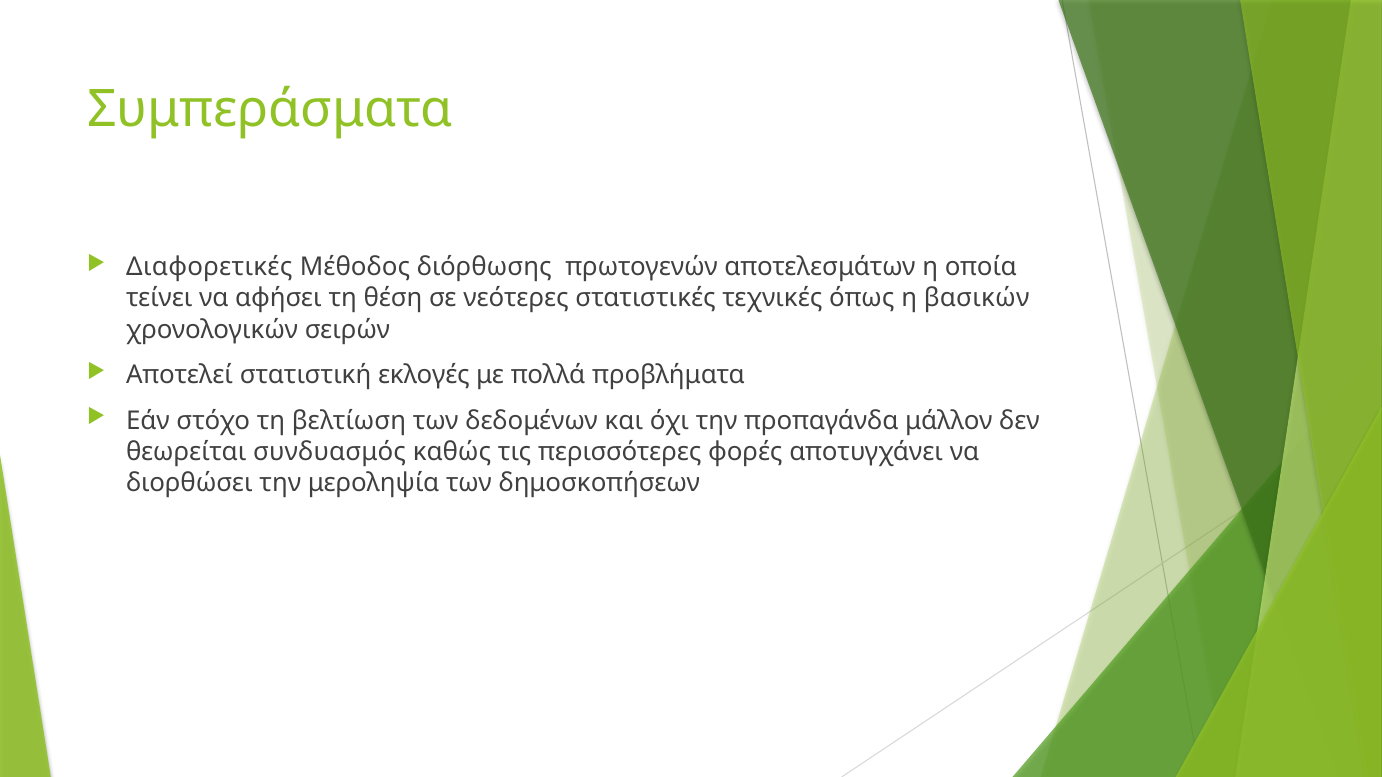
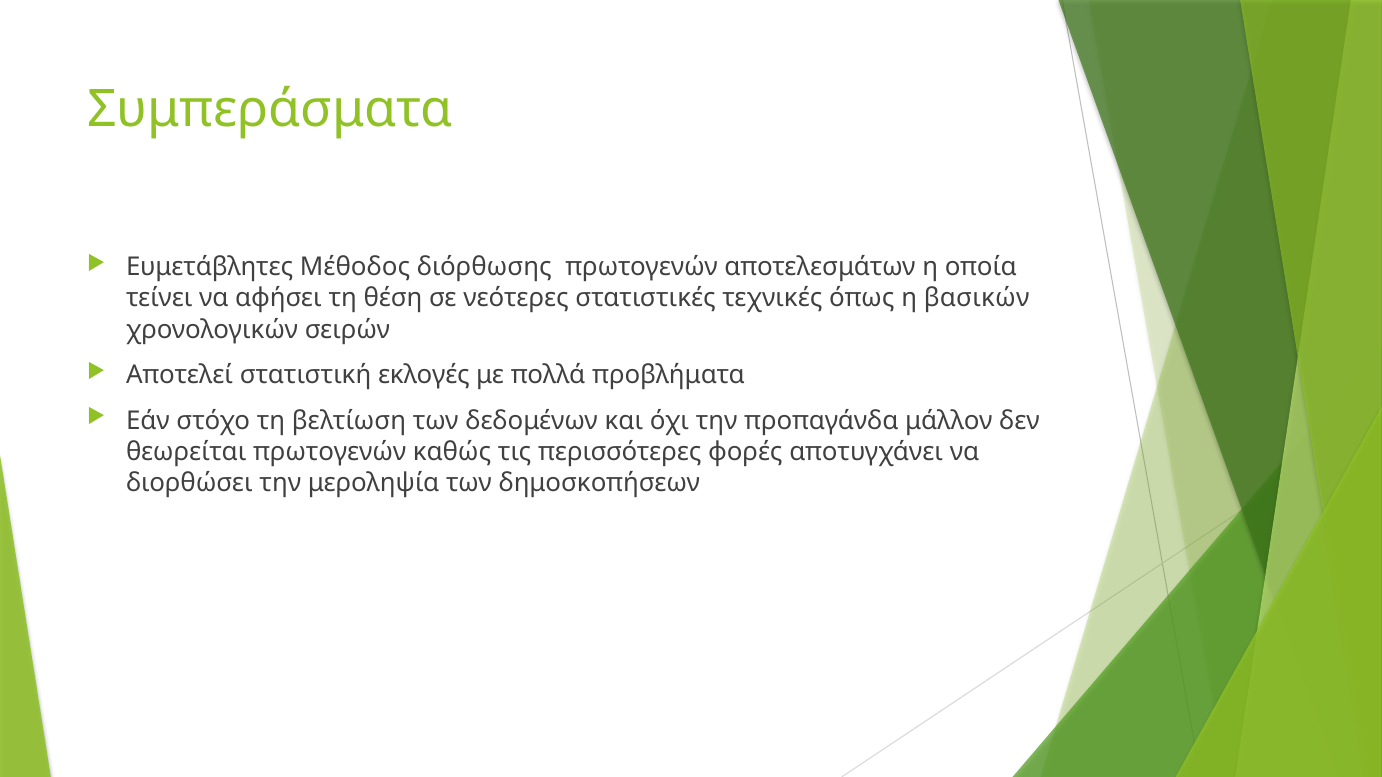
Διαφορετικές: Διαφορετικές -> Ευμετάβλητες (210, 268)
θεωρείται συνδυασμός: συνδυασμός -> πρωτογενών (330, 452)
